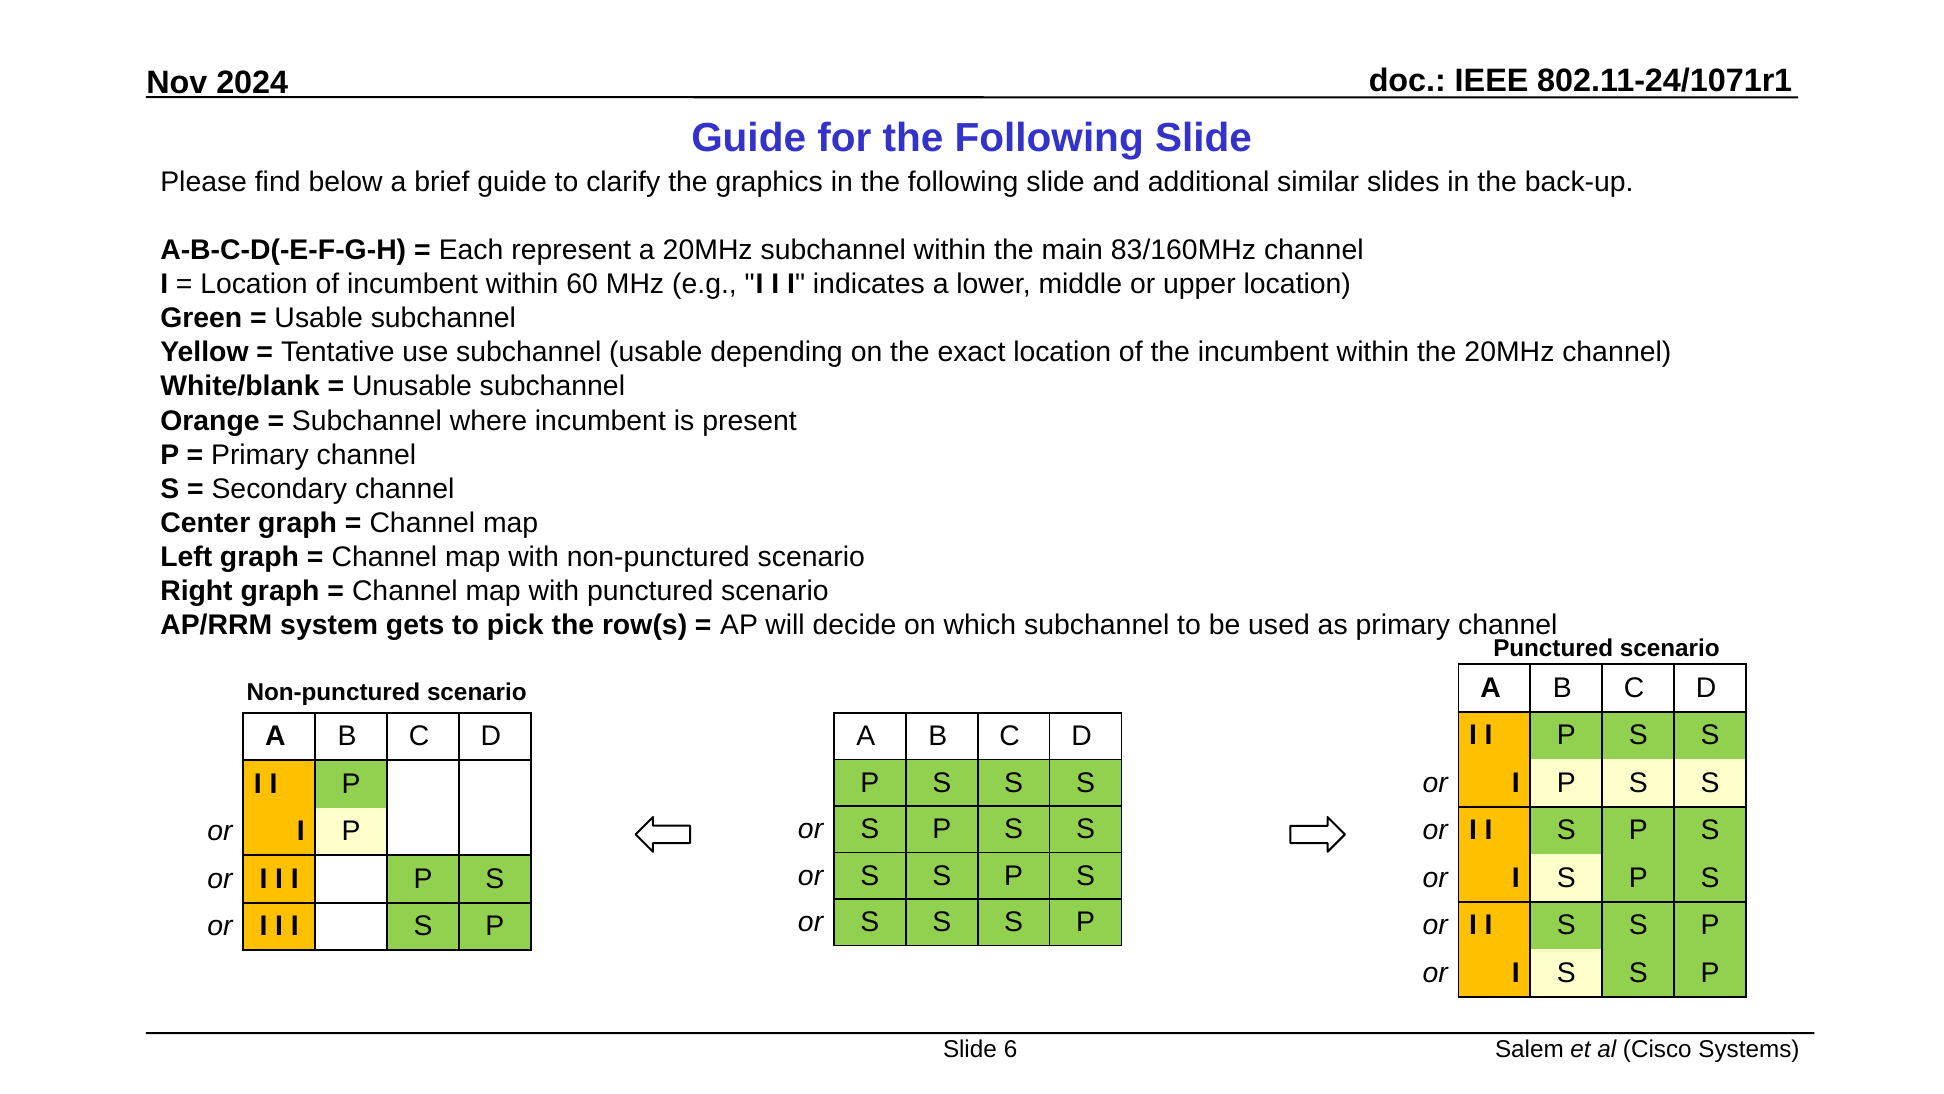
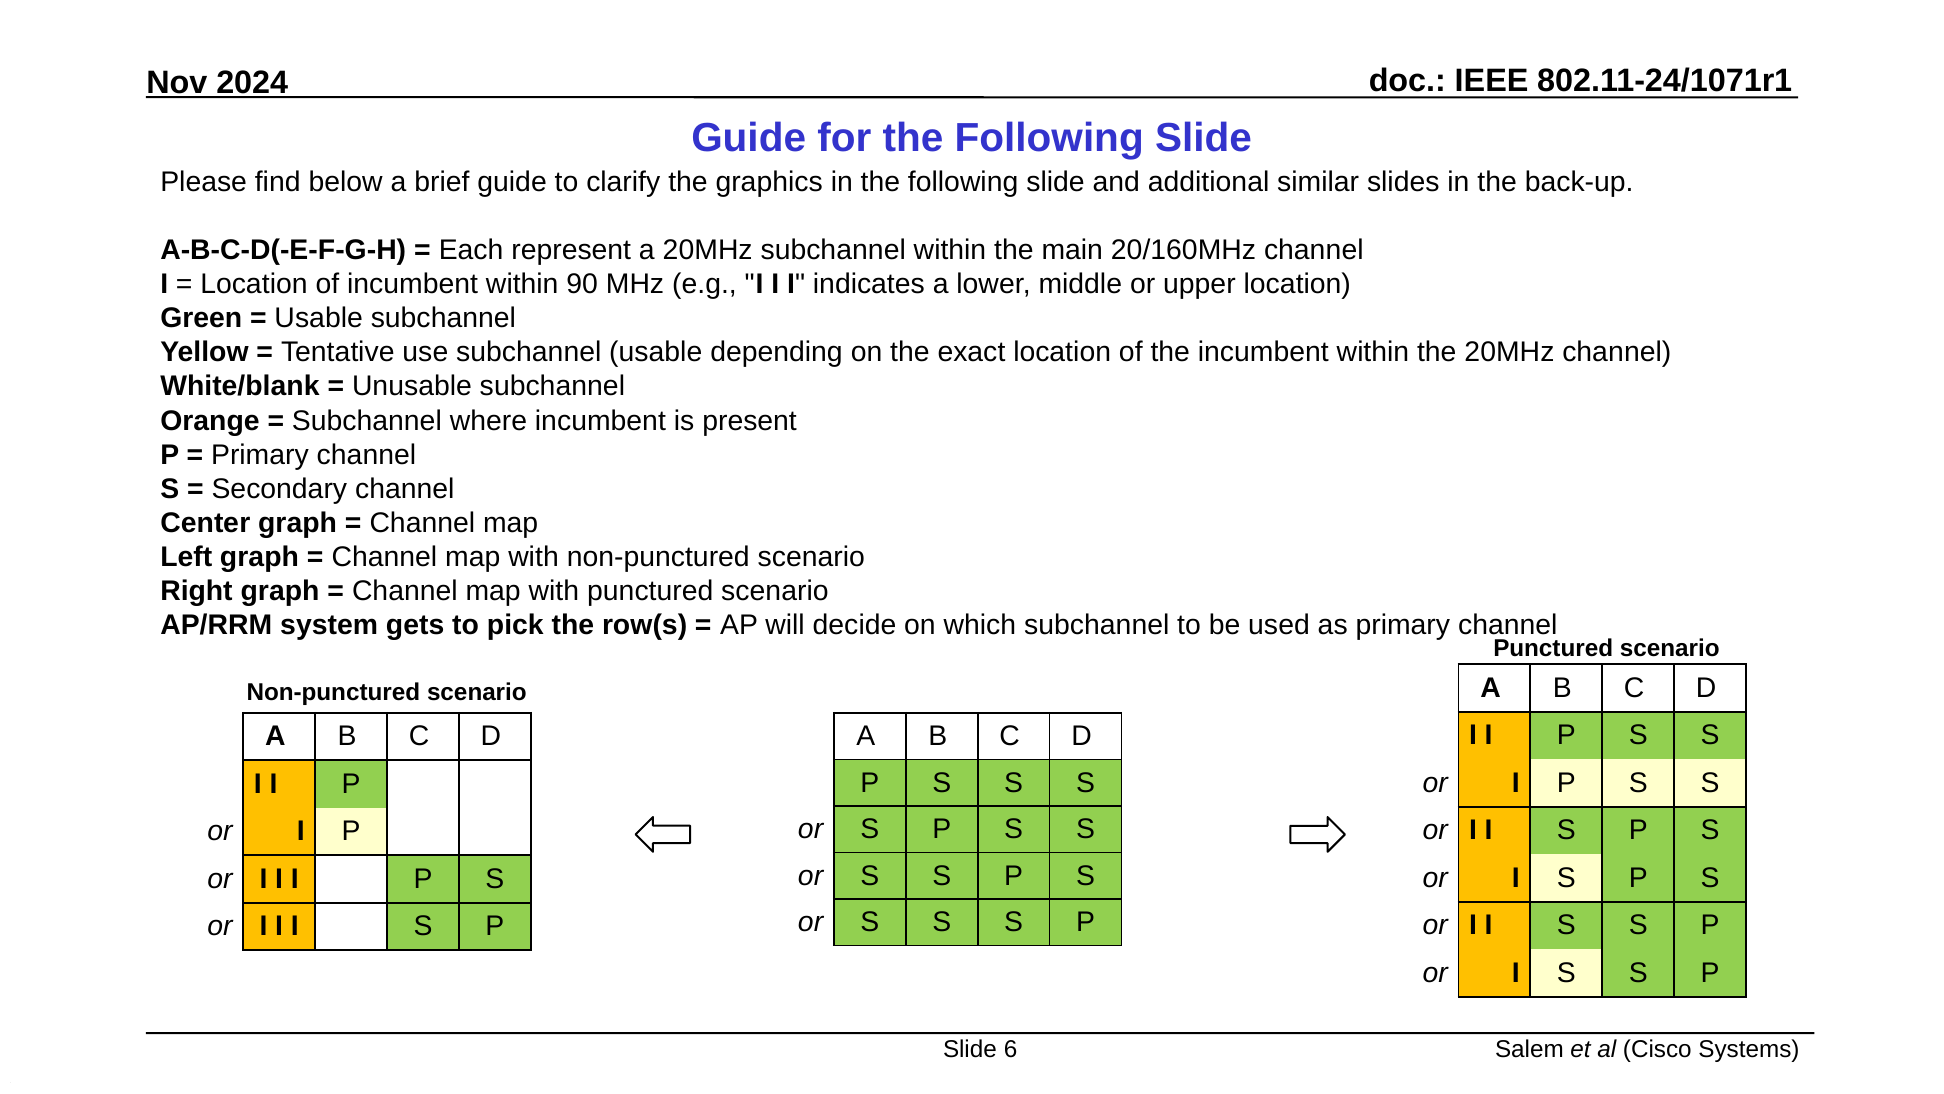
83/160MHz: 83/160MHz -> 20/160MHz (1184, 250)
60: 60 -> 90 (582, 284)
